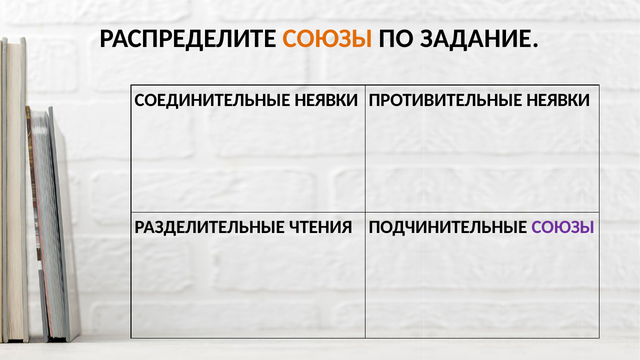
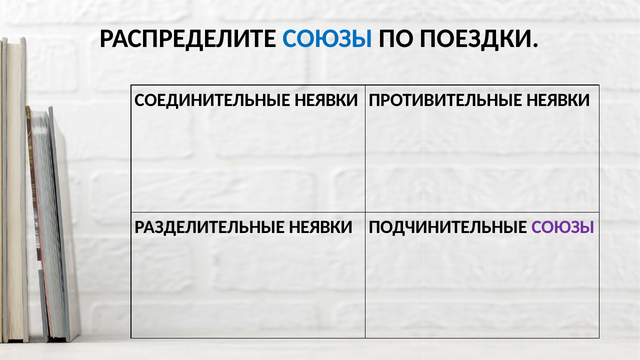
СОЮЗЫ colour: orange -> blue (328, 39)
ЗАДАНИЕ: ЗАДАНИЕ -> ПОЕЗДКИ (480, 39)
РАЗДЕЛИТЕЛЬНЫЕ ЧТЕНИЯ: ЧТЕНИЯ -> НЕЯВКИ (321, 227)
